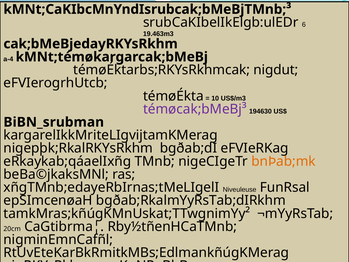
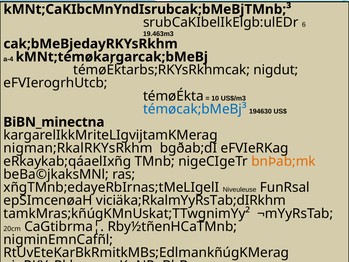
témøcak;bMeBj³ colour: purple -> blue (195, 109)
BiBN_srubman: BiBN_srubman -> BiBN_minectna (54, 122)
nigepþk;RkalRKYsRkhm: nigepþk;RkalRKYsRkhm -> nigman;RkalRKYsRkhm (78, 148)
bgðab;RkalmYyRsTab;dIRkhm: bgðab;RkalmYyRsTab;dIRkhm -> viciäka;RkalmYyRsTab;dIRkhm (191, 200)
